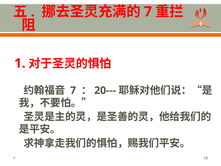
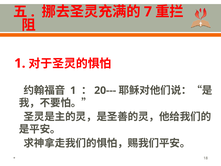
7: 7 -> 1 (73, 90)
